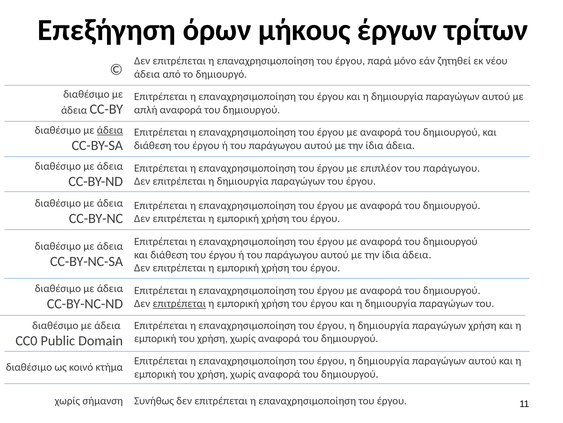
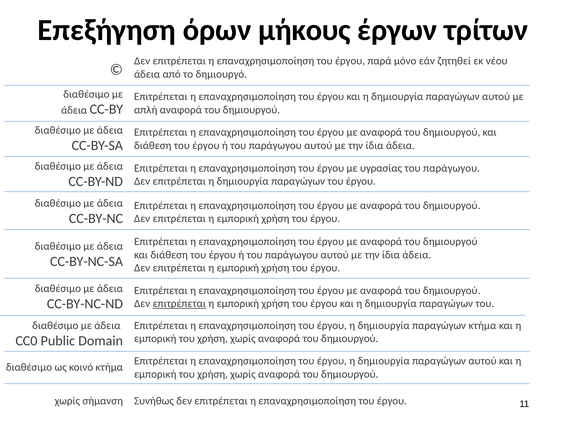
άδεια underline: present -> none (110, 130)
επιπλέον: επιπλέον -> υγρασίας (381, 168)
παραγώγων χρήση: χρήση -> κτήμα (482, 325)
